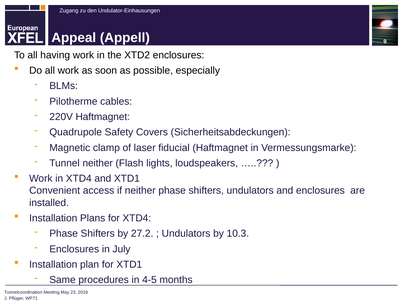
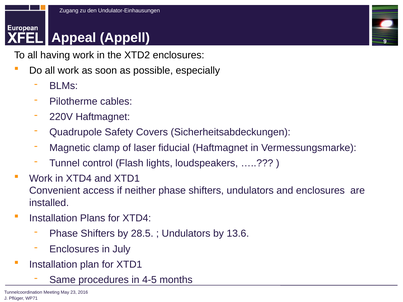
Tunnel neither: neither -> control (98, 163)
27.2: 27.2 -> 28.5 (142, 234)
10.3: 10.3 -> 13.6 (238, 234)
